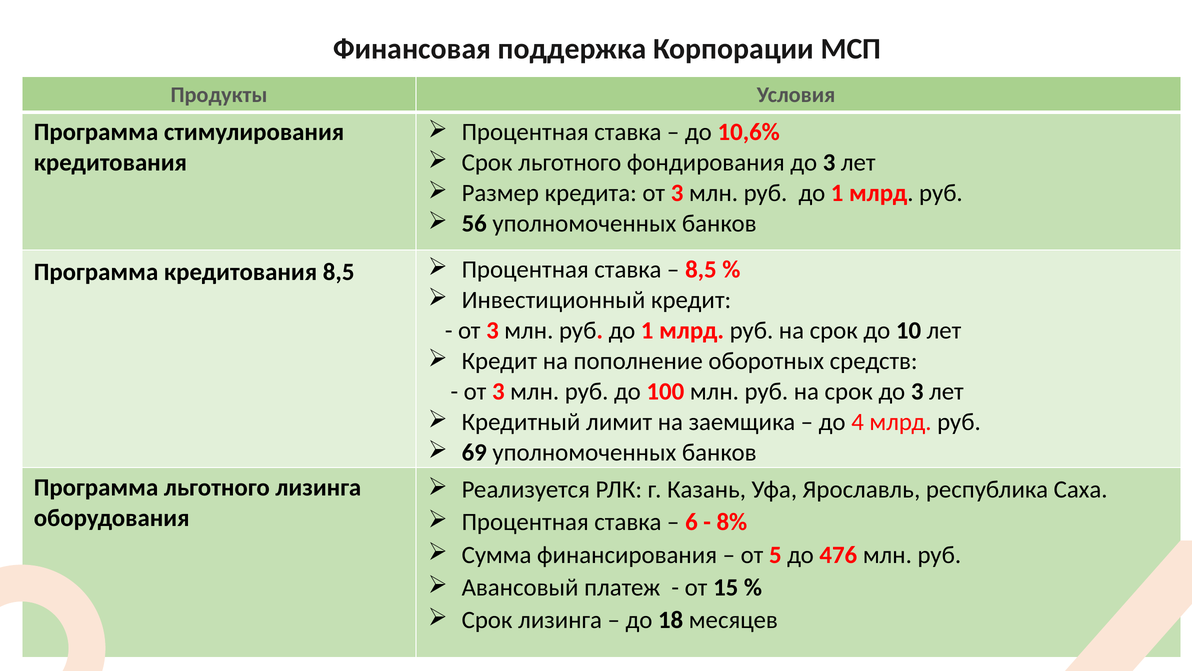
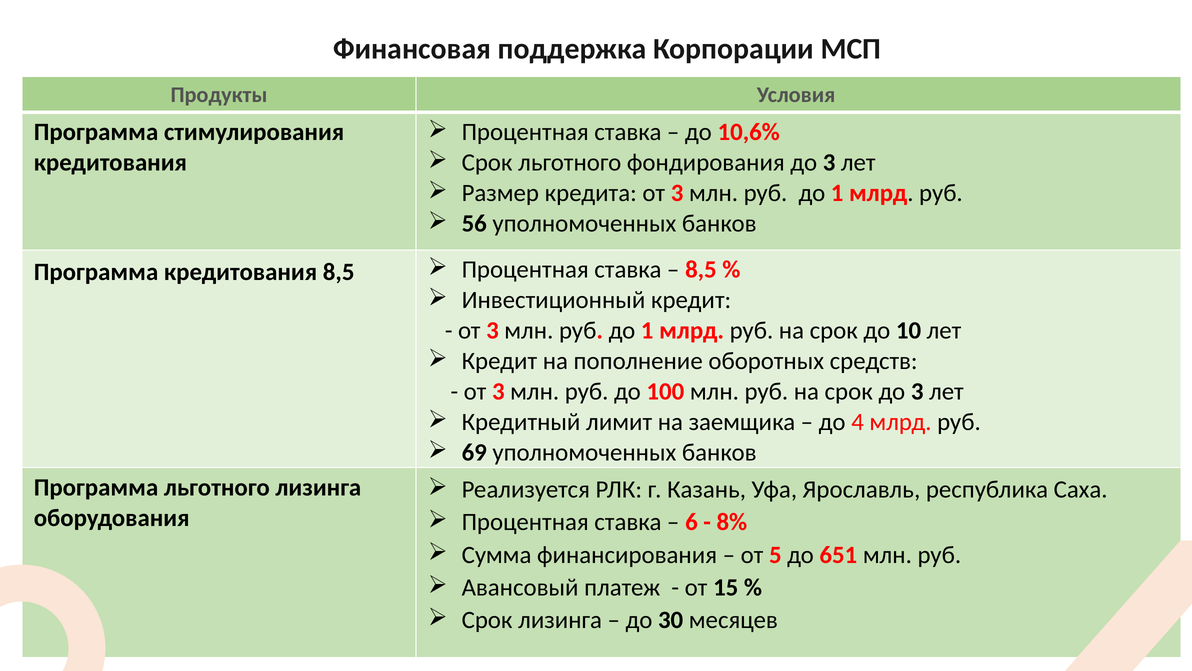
476: 476 -> 651 (838, 554)
18: 18 -> 30 (671, 619)
